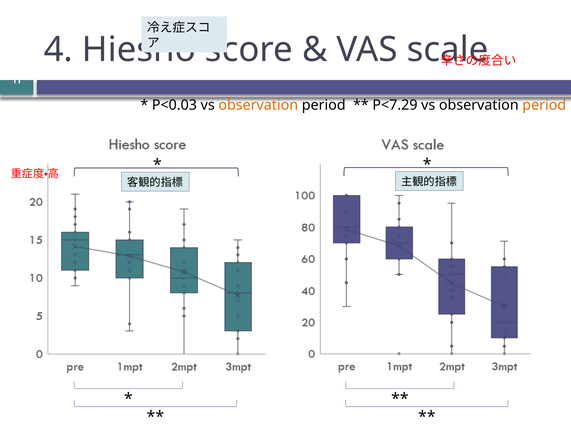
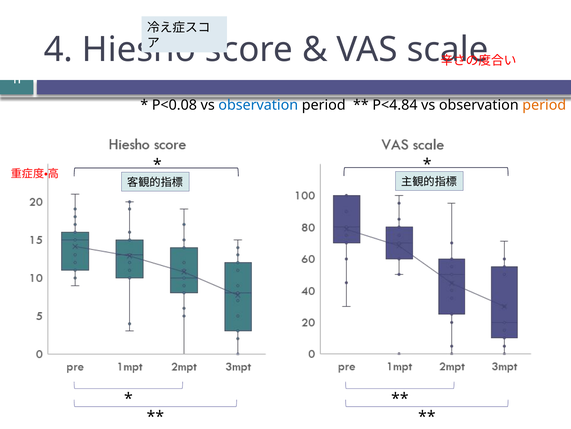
P<0.03: P<0.03 -> P<0.08 (174, 105)
observation colour: orange -> blue (258, 105)
P<7.29: P<7.29 -> P<4.84 (395, 105)
